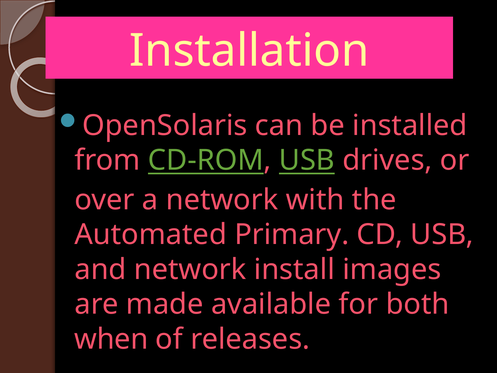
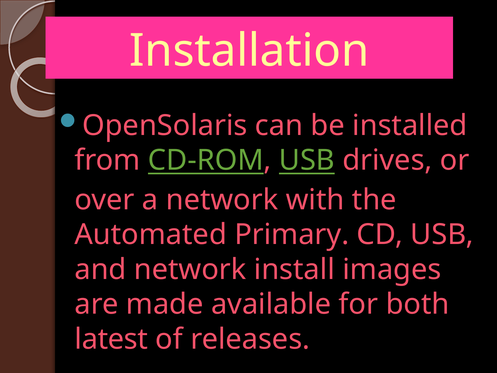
when: when -> latest (111, 339)
